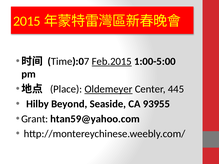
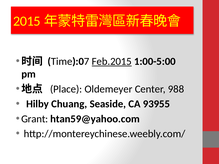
Oldemeyer underline: present -> none (109, 89)
445: 445 -> 988 (176, 89)
Beyond: Beyond -> Chuang (69, 104)
